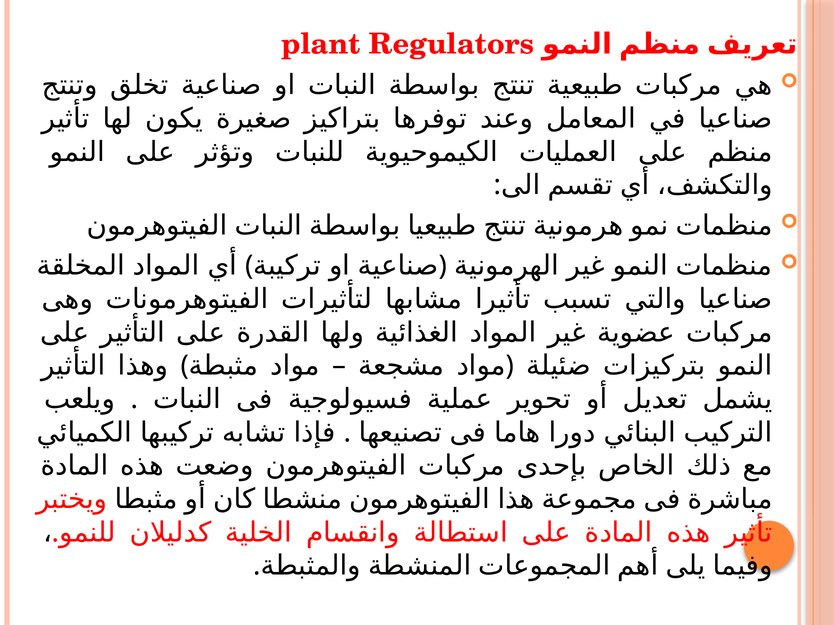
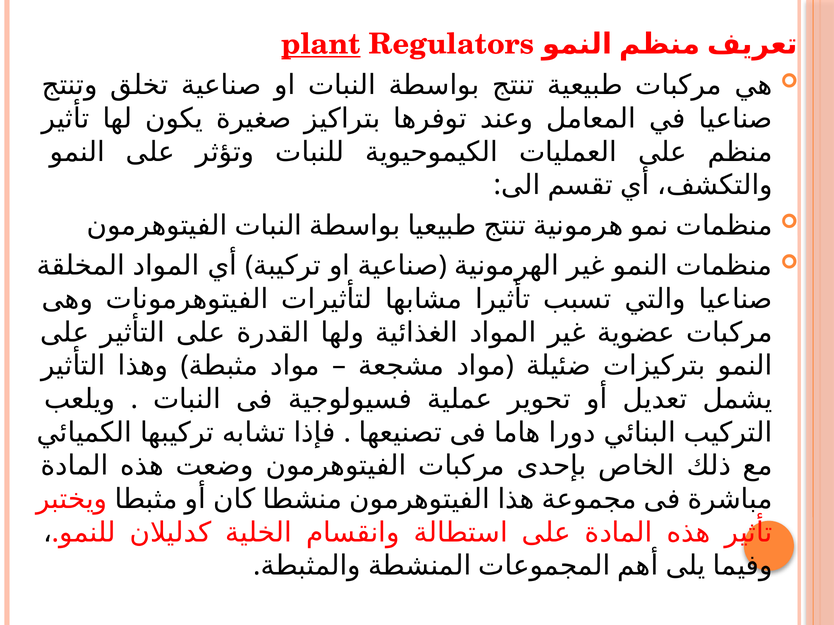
plant underline: none -> present (321, 44)
